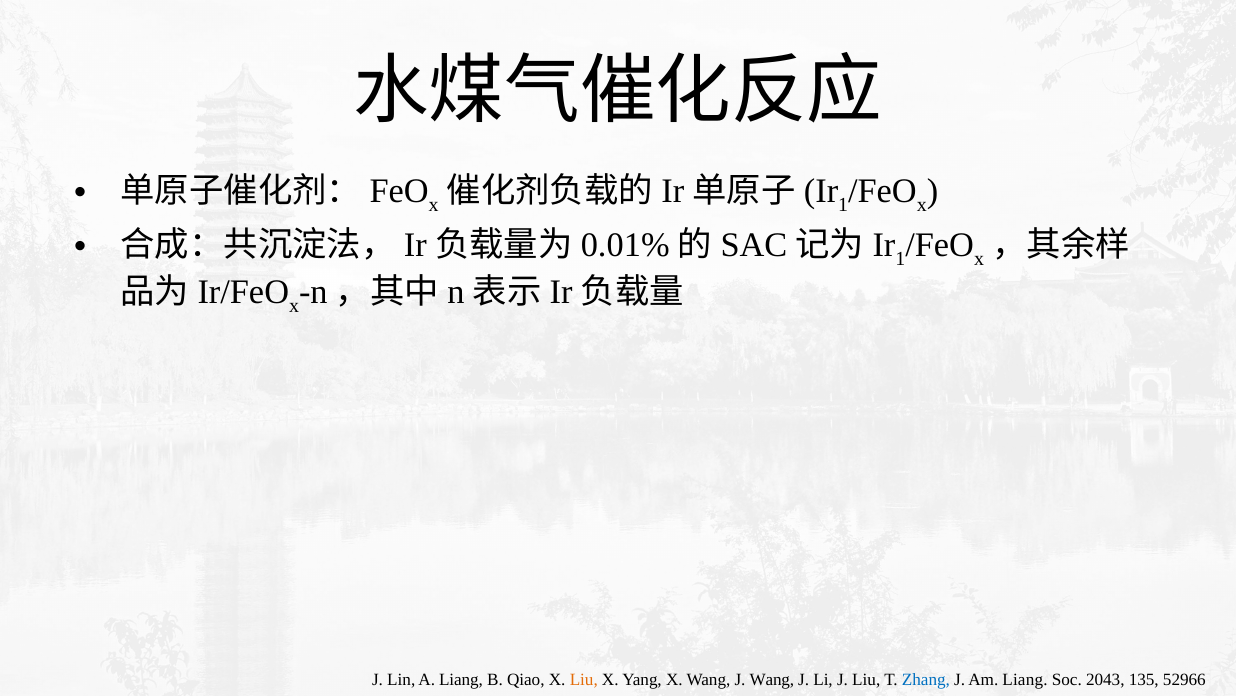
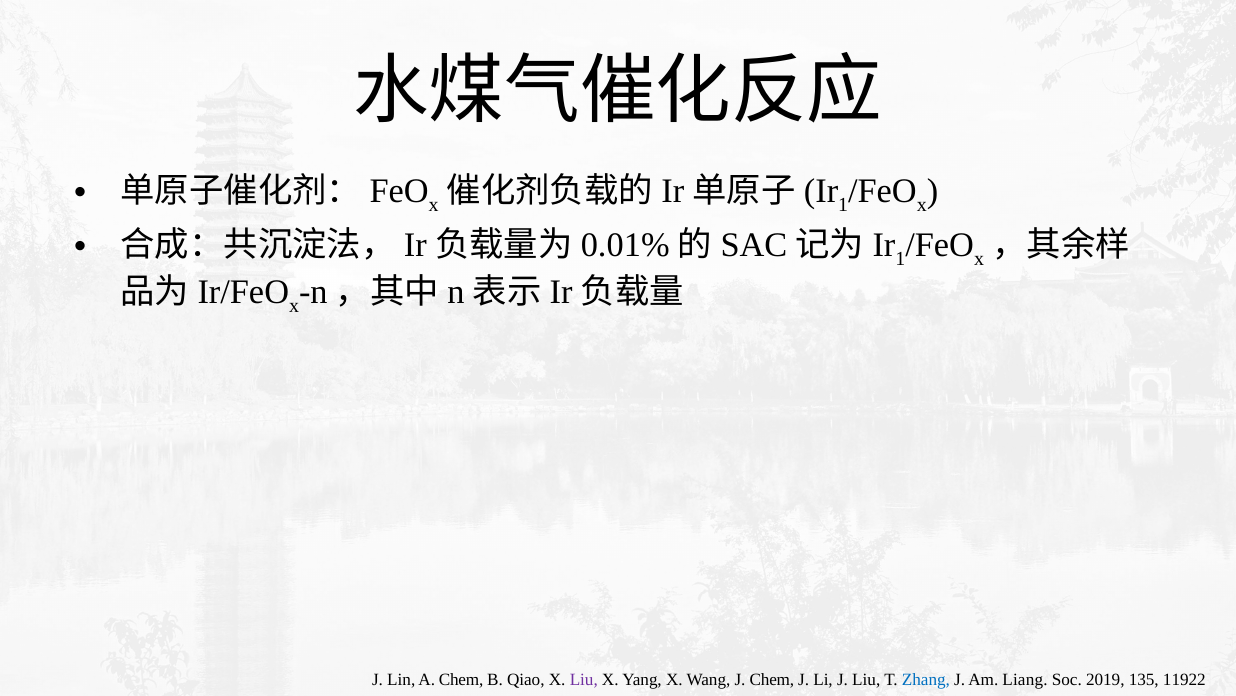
A Liang: Liang -> Chem (461, 680)
Liu colour: orange -> purple (584, 680)
J Wang: Wang -> Chem (772, 680)
2043: 2043 -> 2019 (1105, 680)
52966: 52966 -> 11922 (1184, 680)
